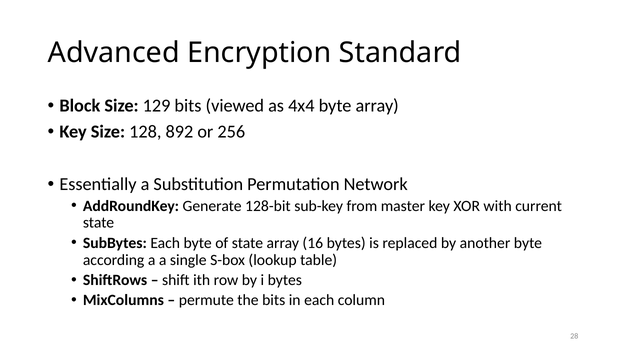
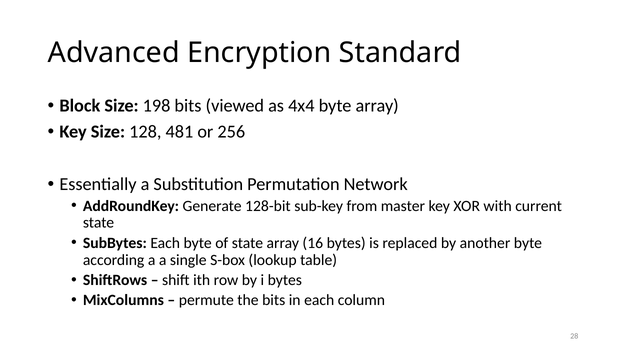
129: 129 -> 198 (157, 106)
892: 892 -> 481 (179, 132)
